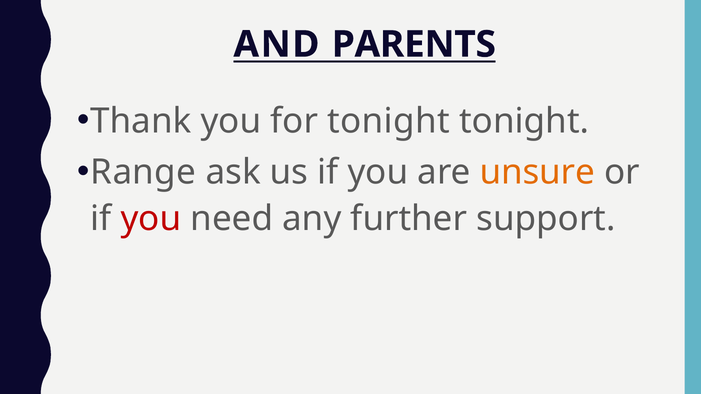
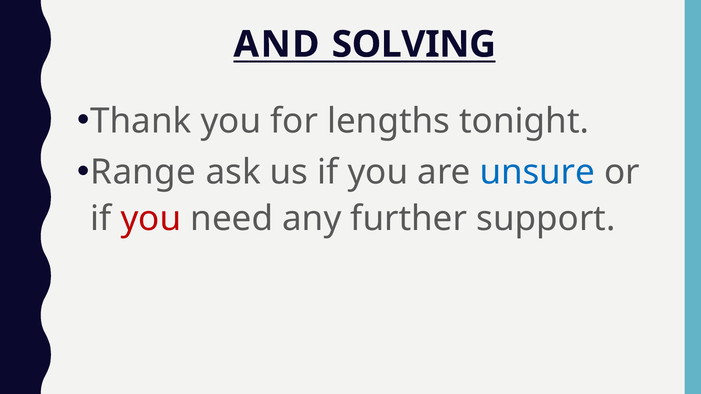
PARENTS: PARENTS -> SOLVING (414, 44)
for tonight: tonight -> lengths (389, 121)
unsure colour: orange -> blue (537, 173)
